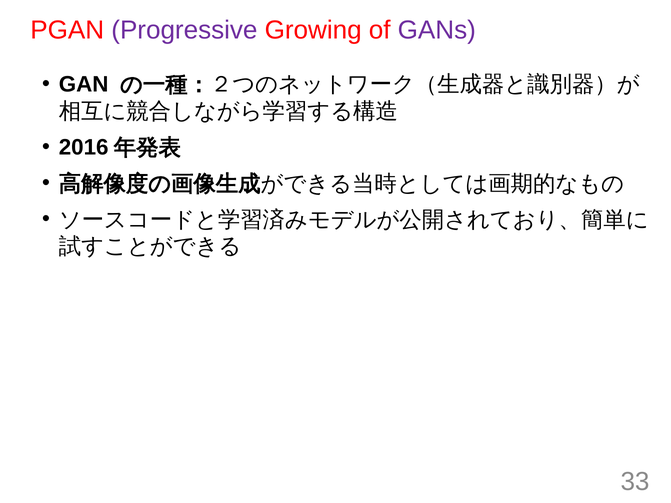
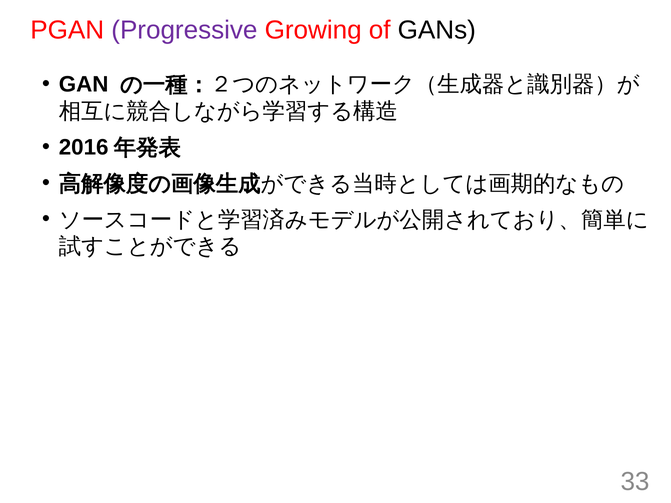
GANs colour: purple -> black (437, 30)
